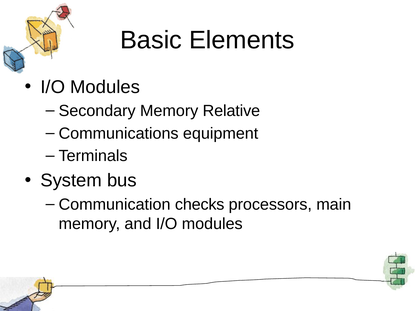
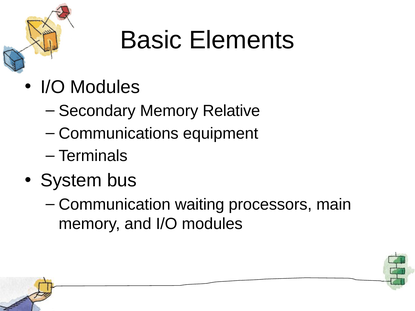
checks: checks -> waiting (200, 205)
